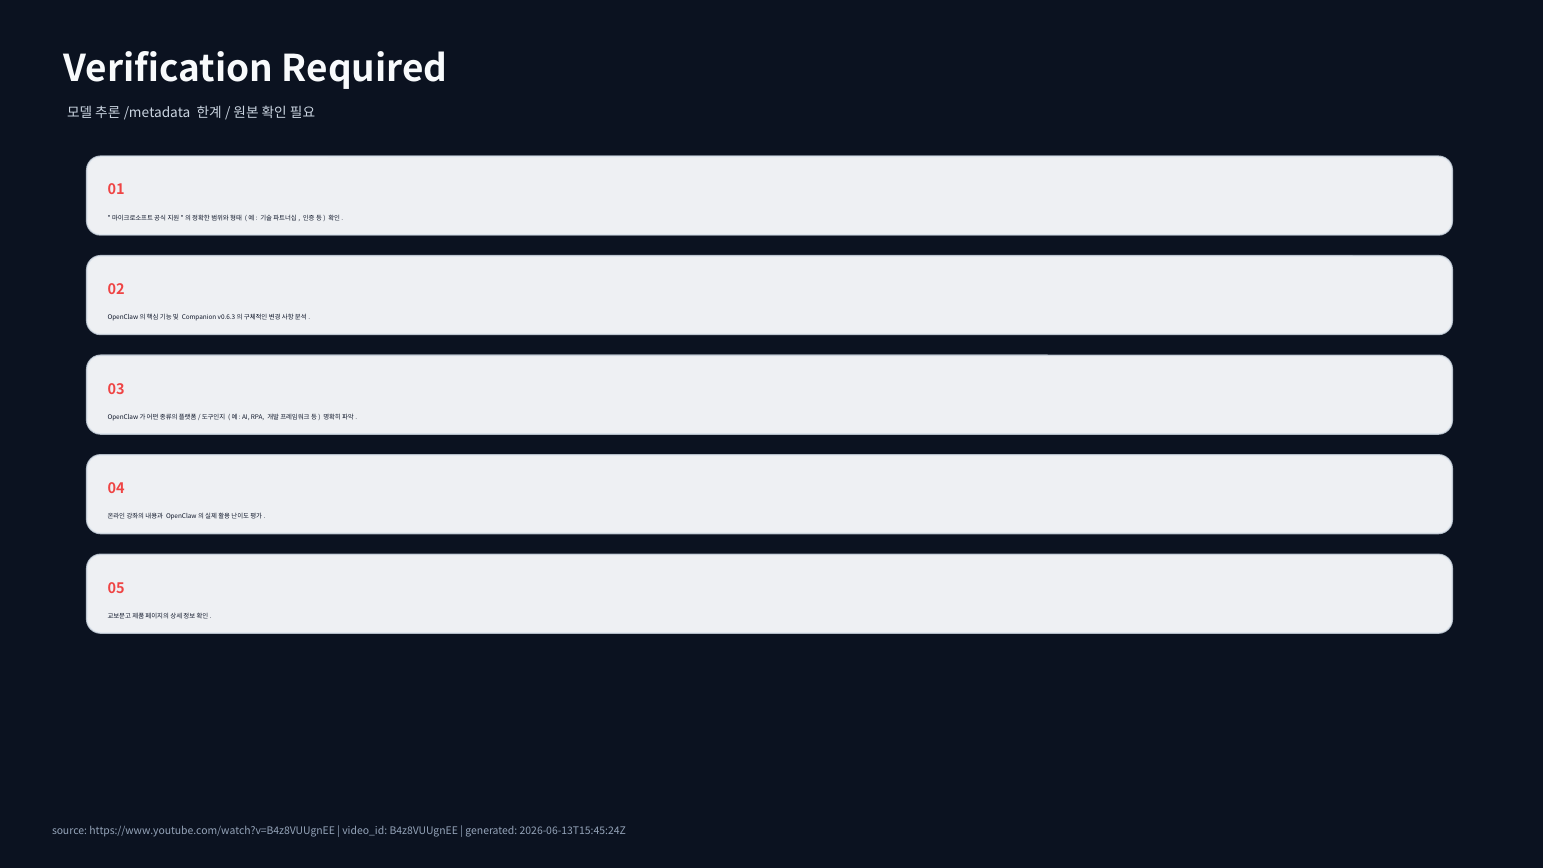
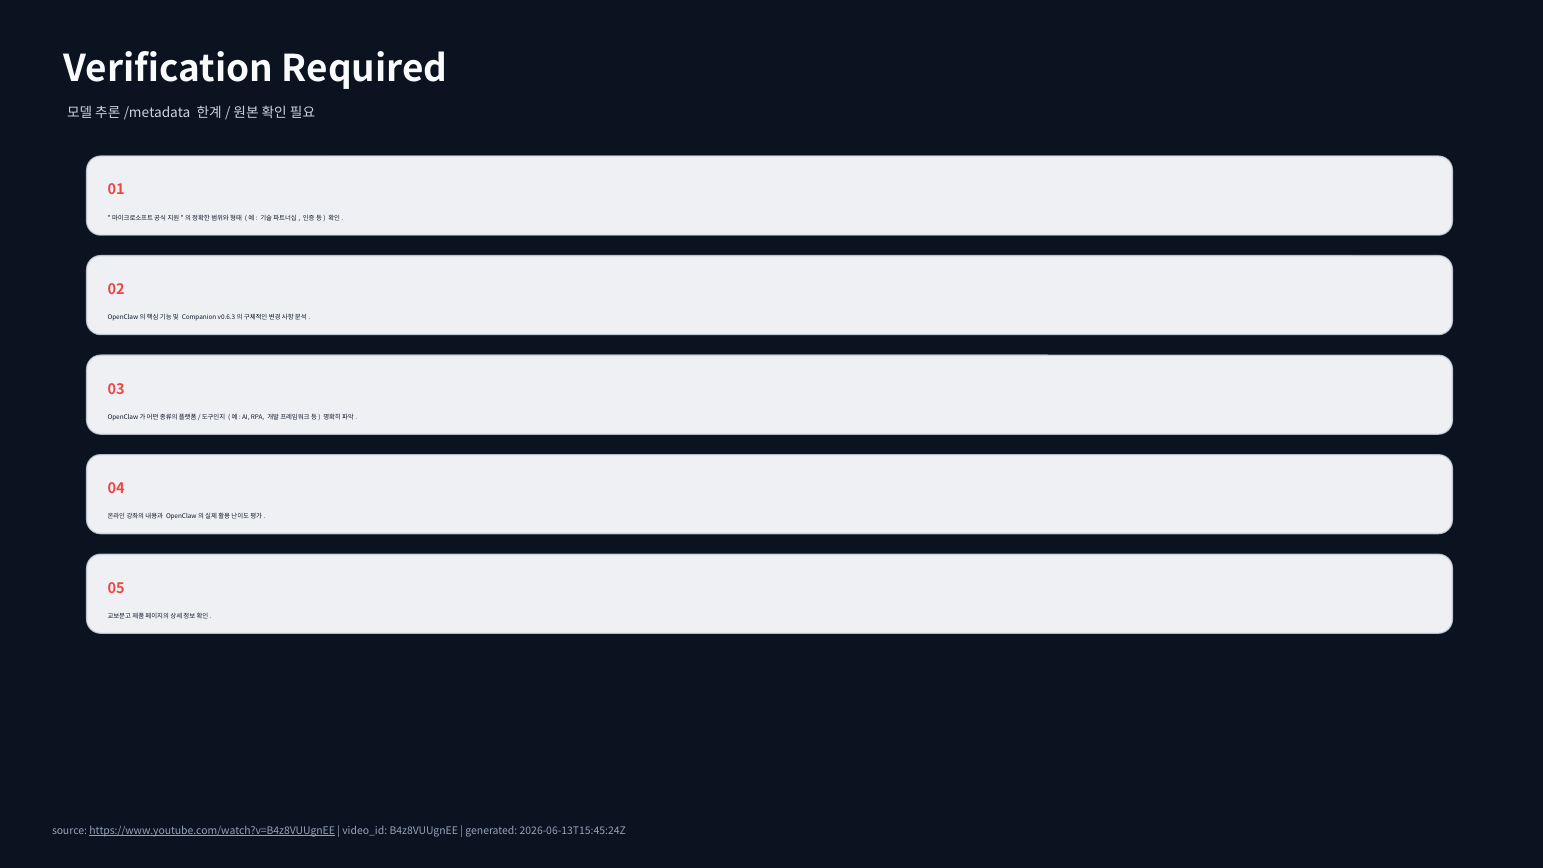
https://www.youtube.com/watch?v=B4z8VUUgnEE underline: none -> present (212, 831)
